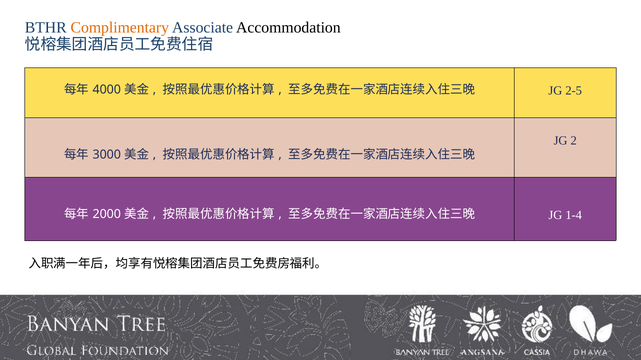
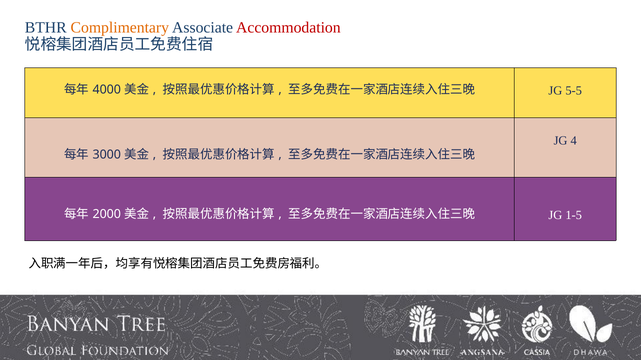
Accommodation colour: black -> red (288, 28)
2-5: 2-5 -> 5-5 (574, 91)
2: 2 -> 4 (574, 141)
1-4: 1-4 -> 1-5 (574, 215)
